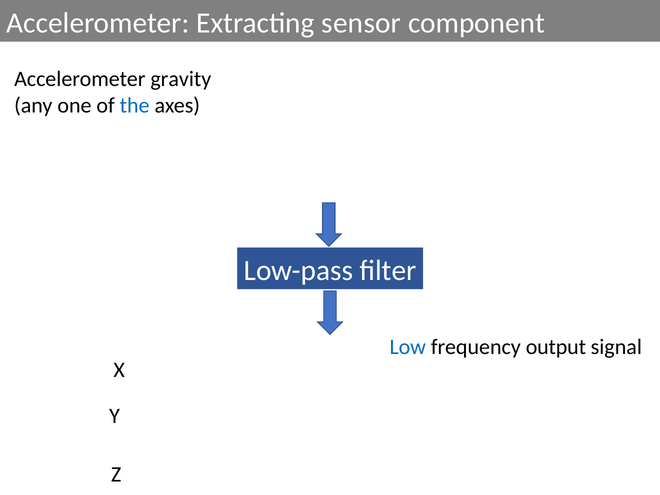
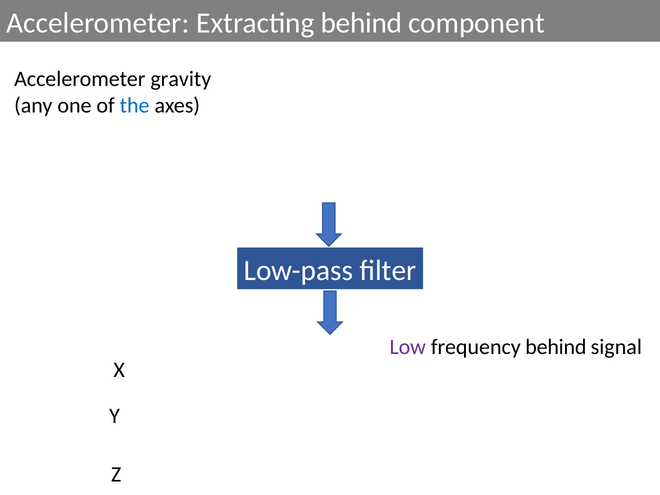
Extracting sensor: sensor -> behind (362, 23)
Low colour: blue -> purple (408, 347)
frequency output: output -> behind (556, 347)
